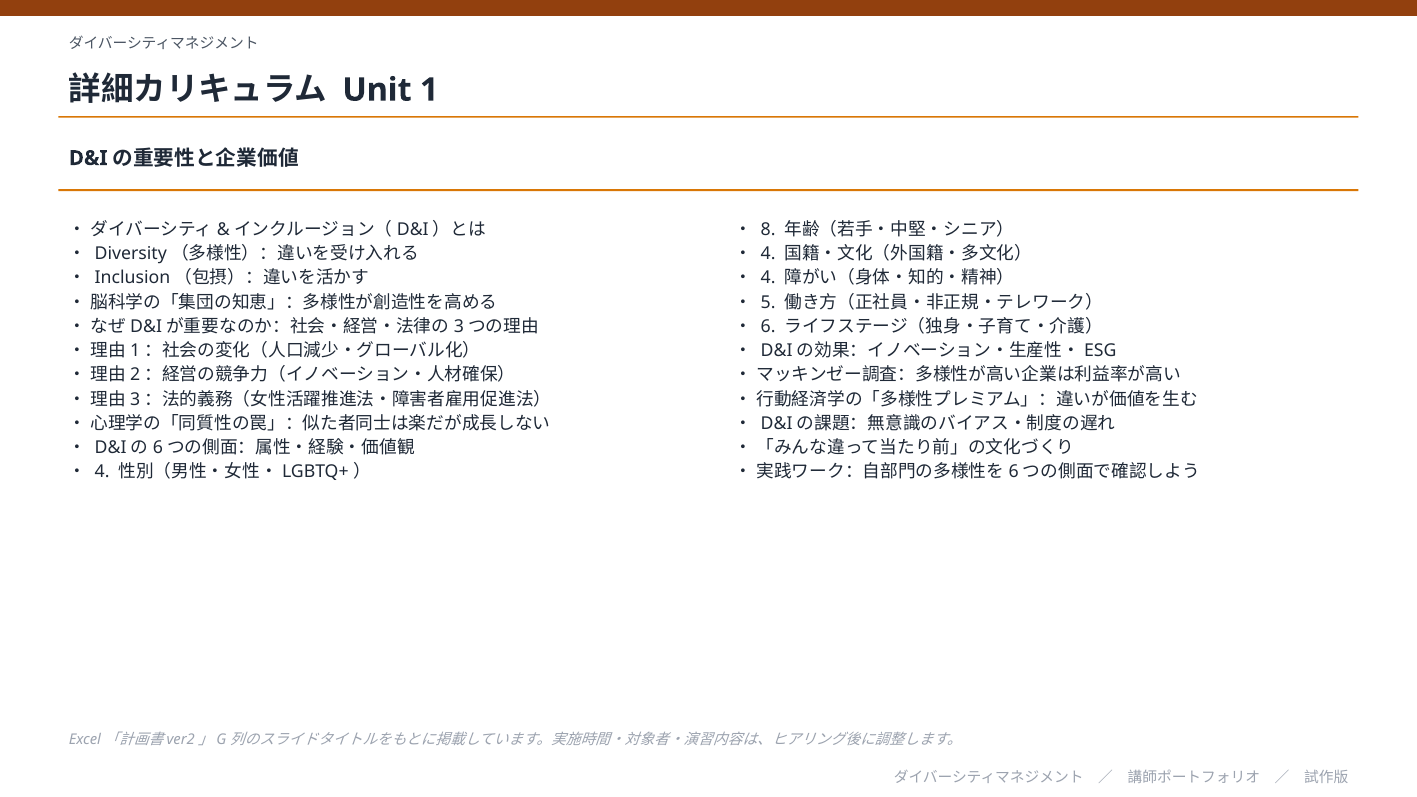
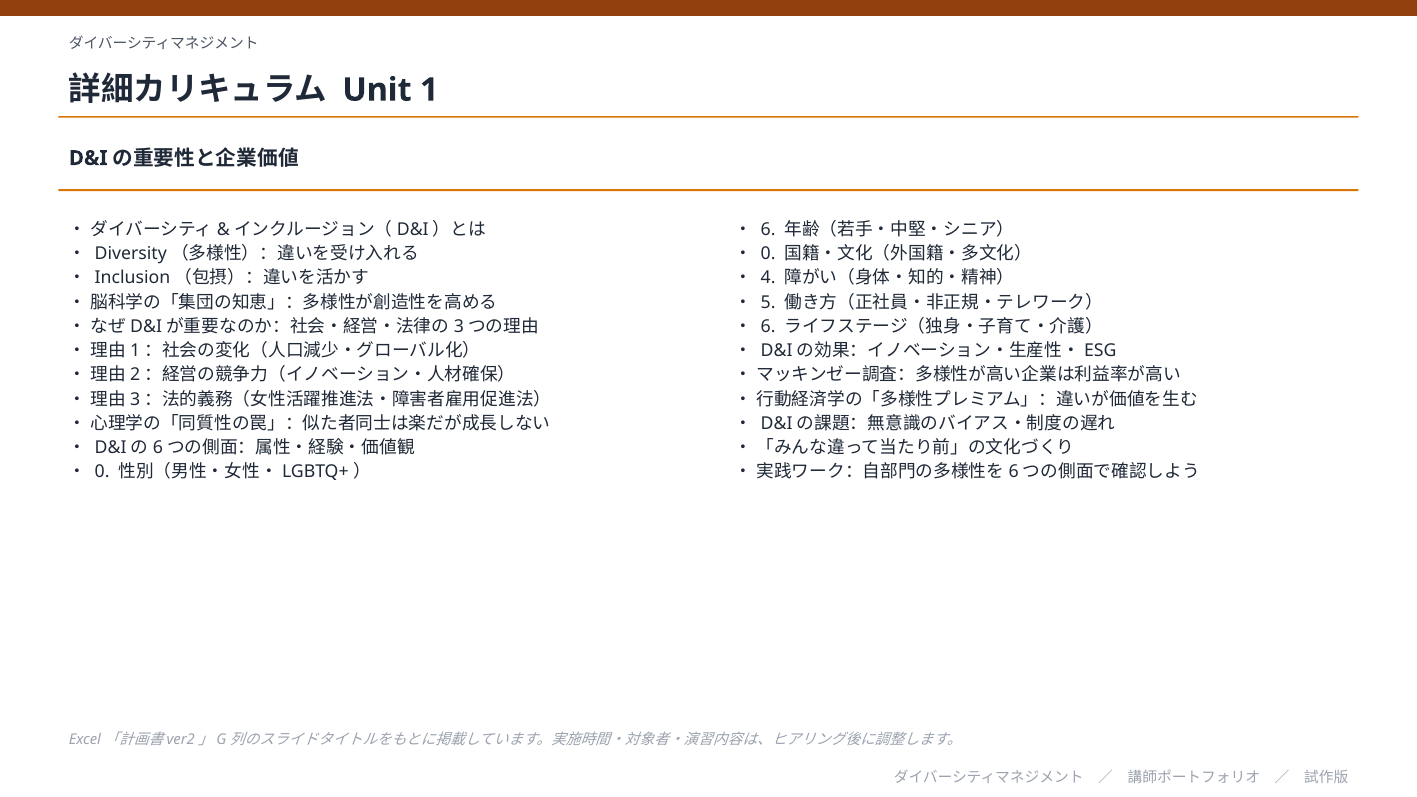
8: 8 -> 6 (768, 230)
4: 4 -> 0 (768, 254)
4: 4 -> 0 (102, 472)
